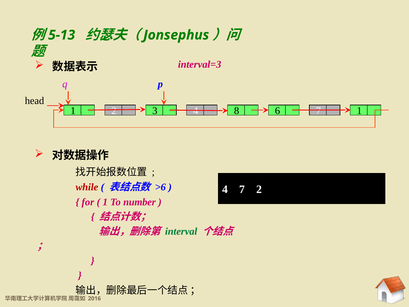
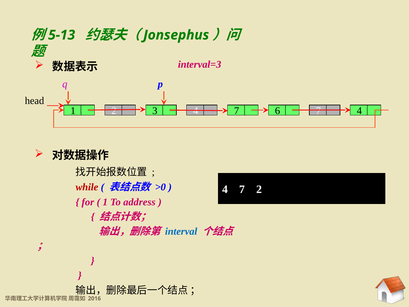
3 4 8: 8 -> 7 (237, 111)
7 1: 1 -> 4 (359, 111)
>6: >6 -> >0 (160, 187)
number: number -> address (139, 202)
interval colour: green -> blue (181, 231)
